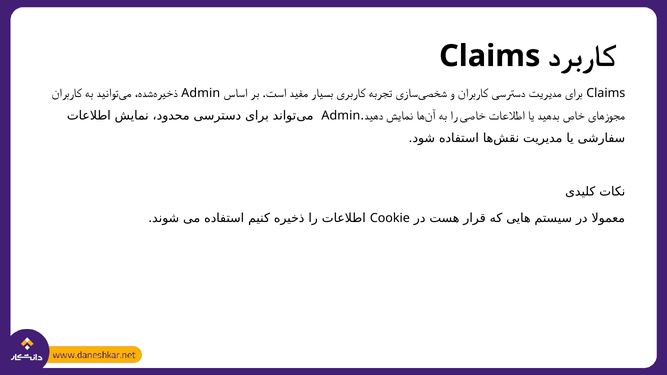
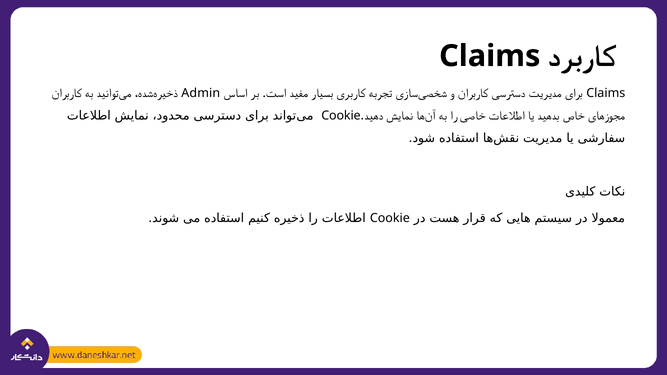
Admin: Admin -> Cookie (341, 116)
